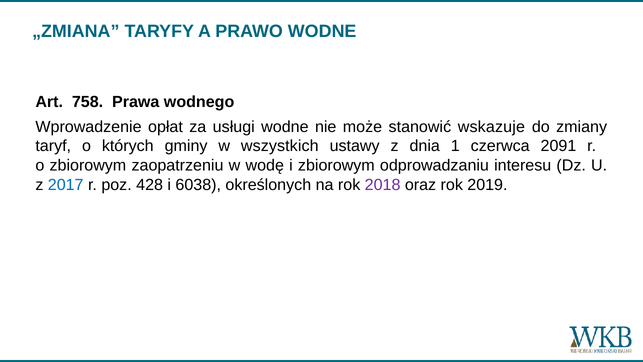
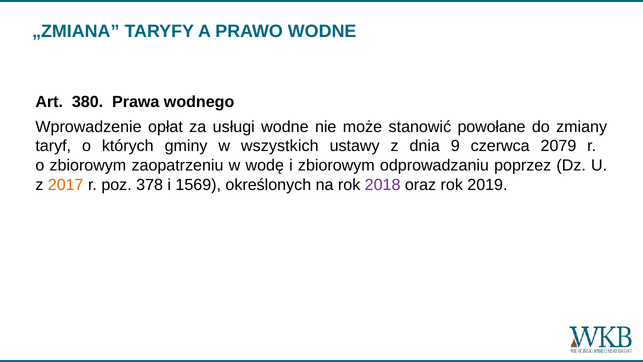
758: 758 -> 380 (88, 102)
wskazuje: wskazuje -> powołane (492, 127)
1: 1 -> 9 (455, 146)
2091: 2091 -> 2079 (558, 146)
interesu: interesu -> poprzez (523, 165)
2017 colour: blue -> orange (66, 185)
428: 428 -> 378 (150, 185)
6038: 6038 -> 1569 (198, 185)
